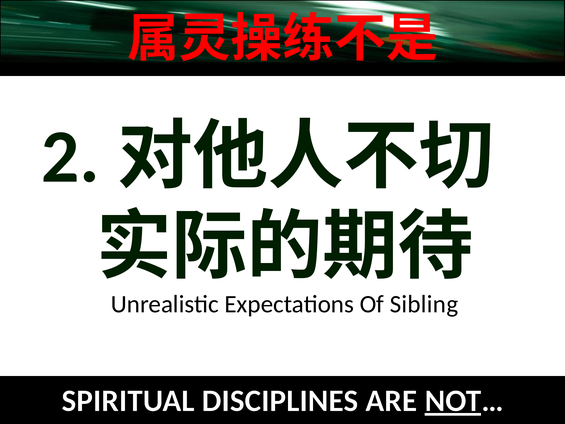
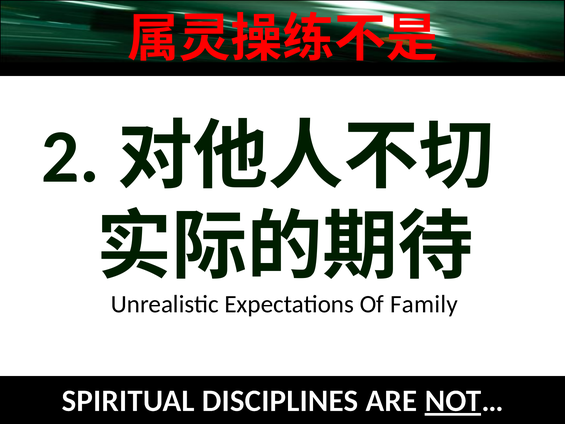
Sibling: Sibling -> Family (424, 304)
